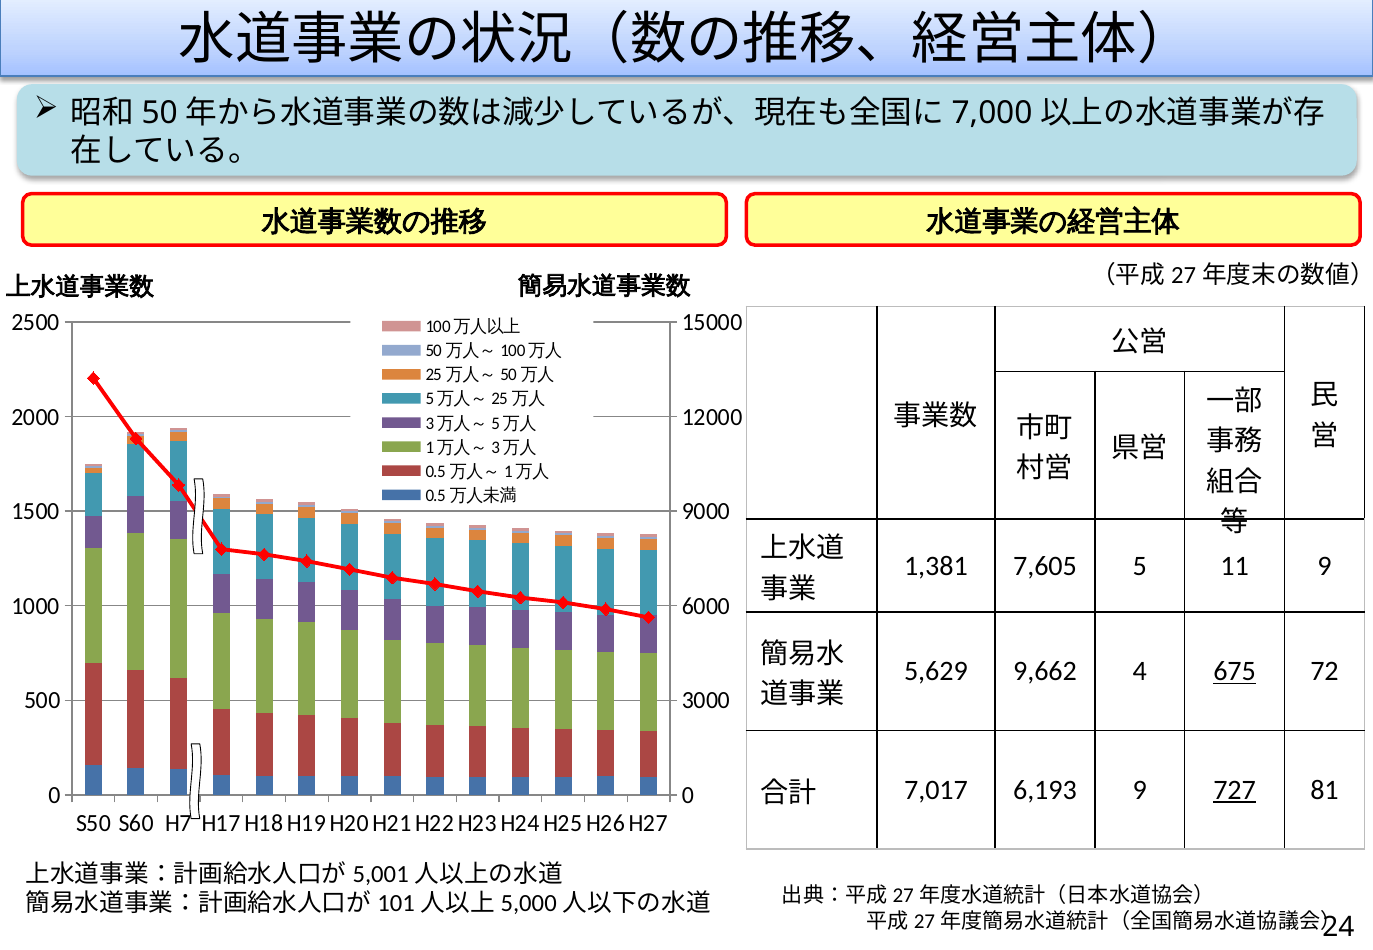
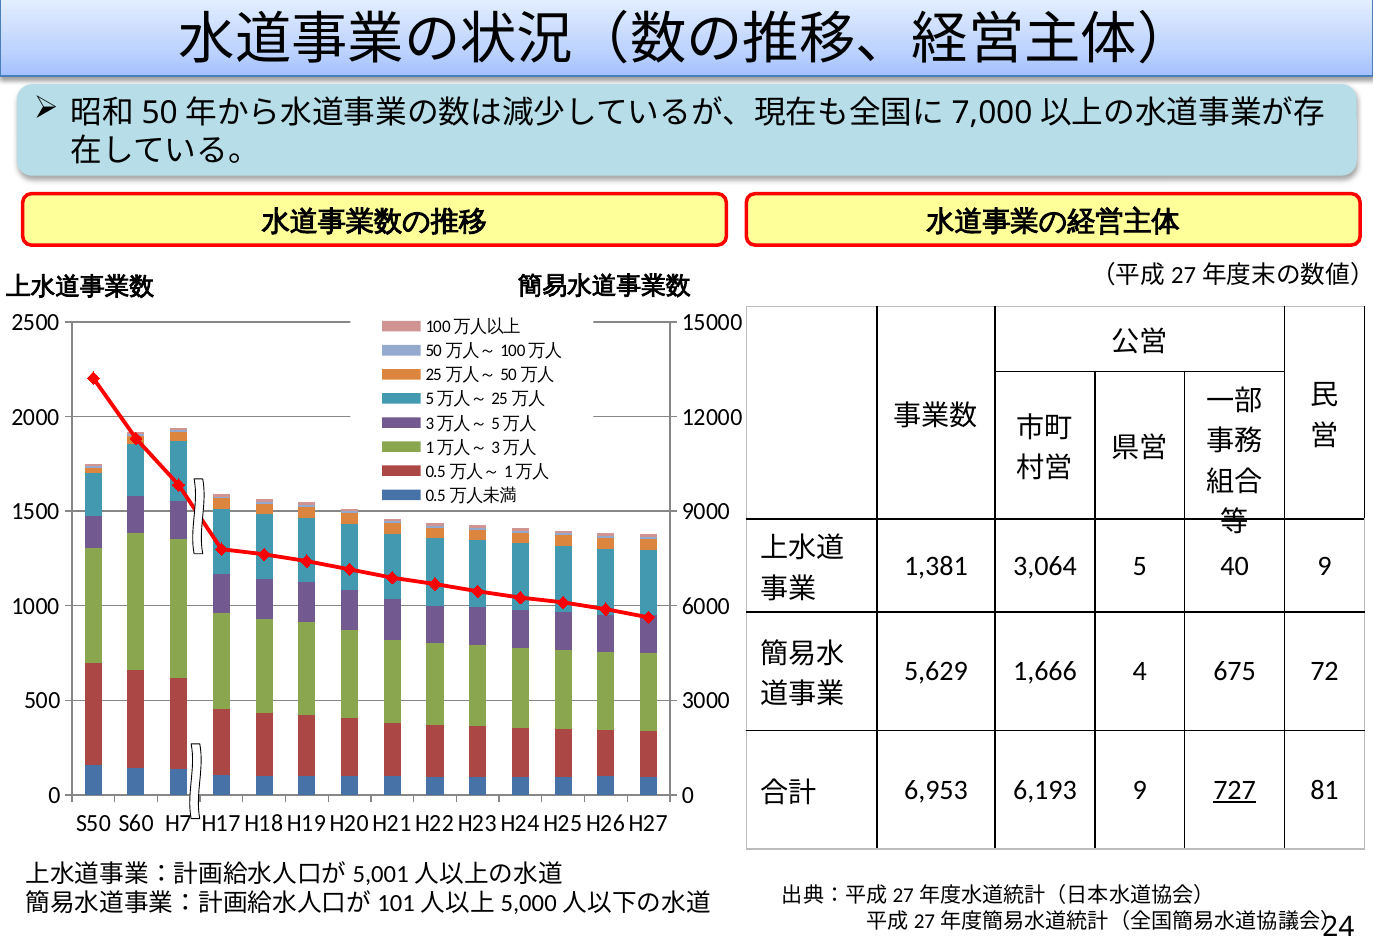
7,605: 7,605 -> 3,064 (1045, 566)
11: 11 -> 40 (1235, 566)
9,662: 9,662 -> 1,666 (1045, 672)
675 underline: present -> none (1235, 672)
7,017: 7,017 -> 6,953 (936, 791)
